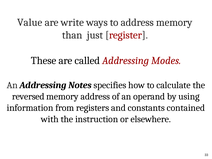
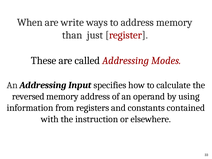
Value: Value -> When (30, 22)
Notes: Notes -> Input (80, 85)
